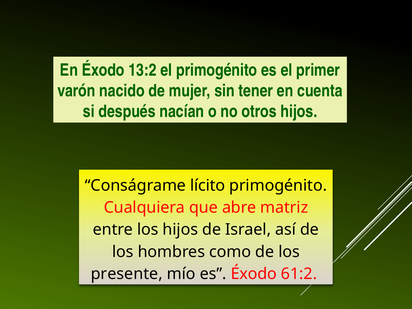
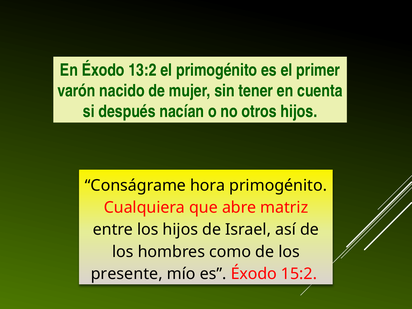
lícito: lícito -> hora (208, 185)
61:2: 61:2 -> 15:2 (299, 274)
